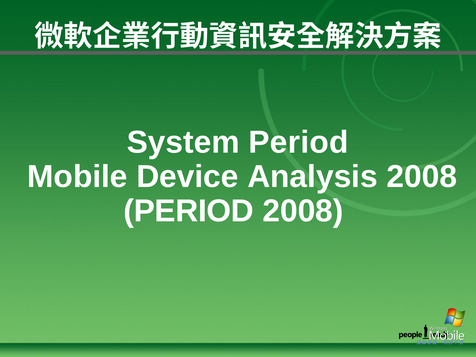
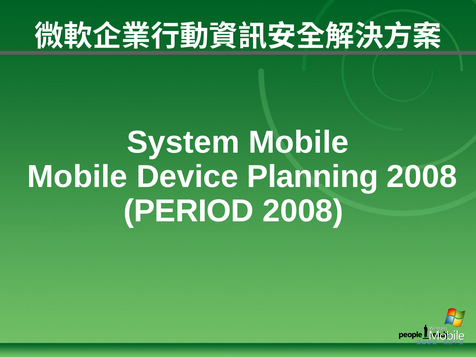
System Period: Period -> Mobile (299, 142)
Analysis: Analysis -> Planning (313, 177)
